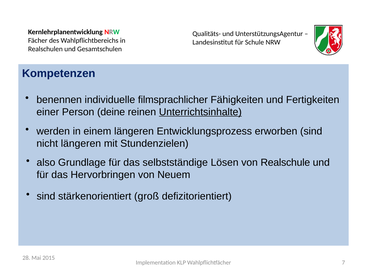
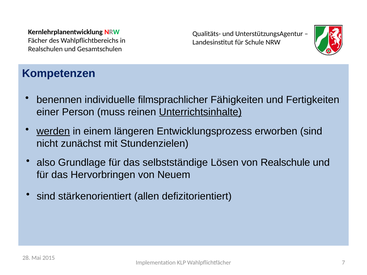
deine: deine -> muss (111, 112)
werden underline: none -> present (53, 131)
nicht längeren: längeren -> zunächst (81, 144)
groß: groß -> allen (147, 196)
